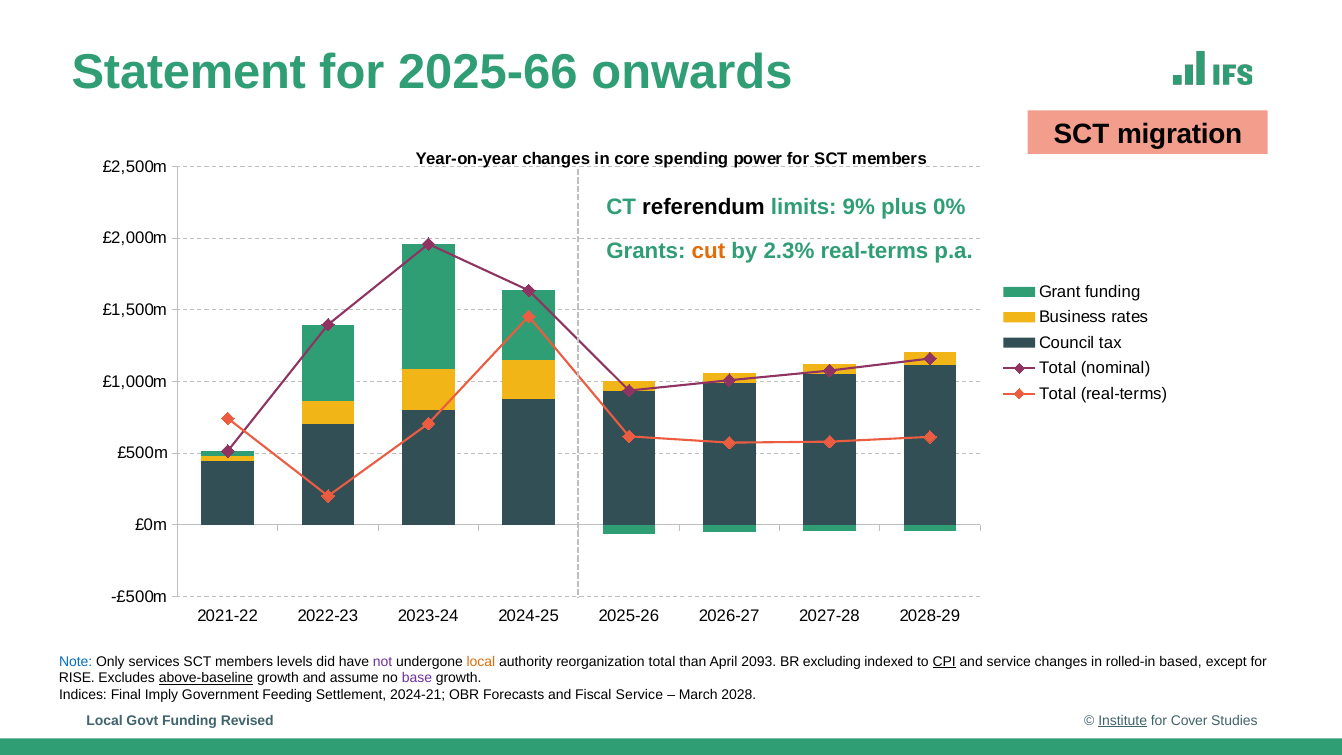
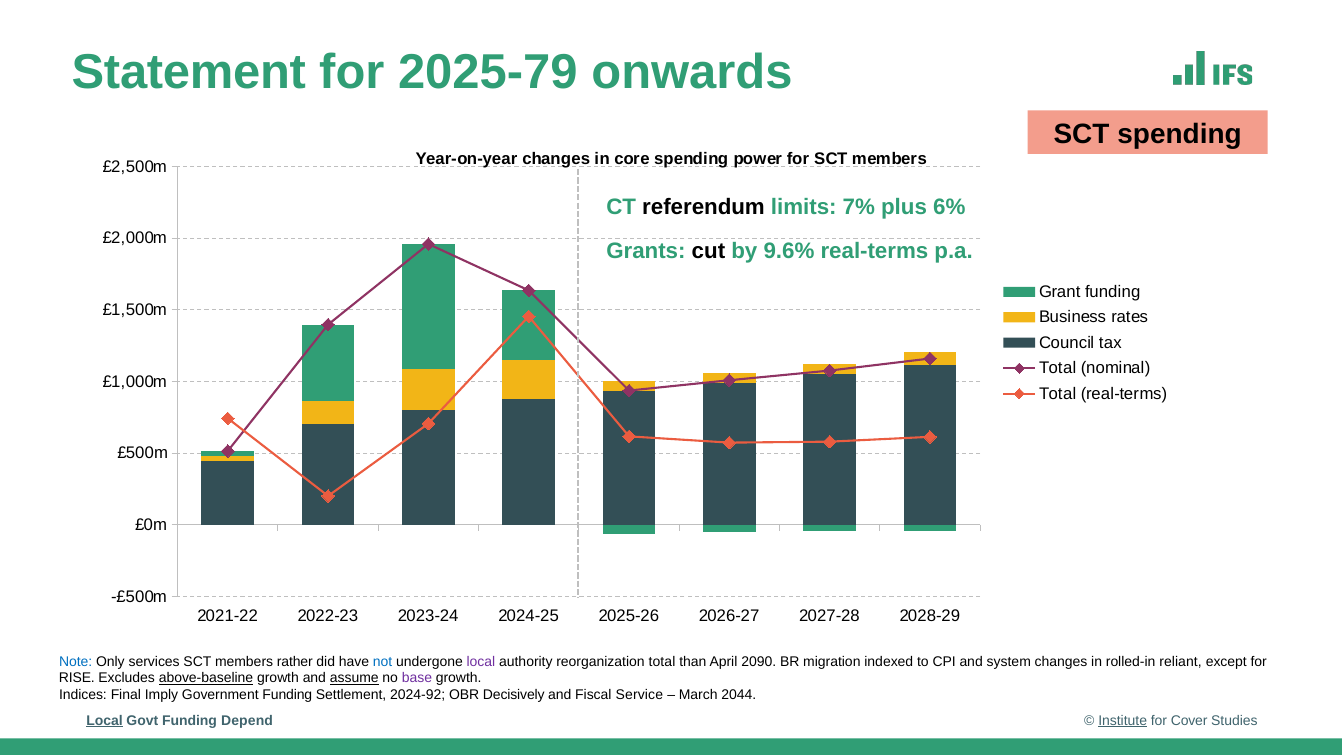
2025-66: 2025-66 -> 2025-79 (488, 72)
SCT migration: migration -> spending (1180, 134)
9%: 9% -> 7% (859, 207)
0%: 0% -> 6% (949, 207)
cut colour: orange -> black (708, 251)
2.3%: 2.3% -> 9.6% (789, 251)
levels: levels -> rather (295, 661)
not colour: purple -> blue (383, 661)
local colour: orange -> purple (481, 661)
2093: 2093 -> 2090 (759, 661)
excluding: excluding -> migration (832, 661)
CPI underline: present -> none (944, 661)
and service: service -> system (1009, 661)
based: based -> reliant (1181, 661)
assume underline: none -> present (354, 678)
Government Feeding: Feeding -> Funding (287, 695)
2024-21: 2024-21 -> 2024-92 (418, 695)
Forecasts: Forecasts -> Decisively (514, 695)
2028: 2028 -> 2044 (739, 695)
Local underline: none -> present (105, 721)
Revised: Revised -> Depend (247, 721)
